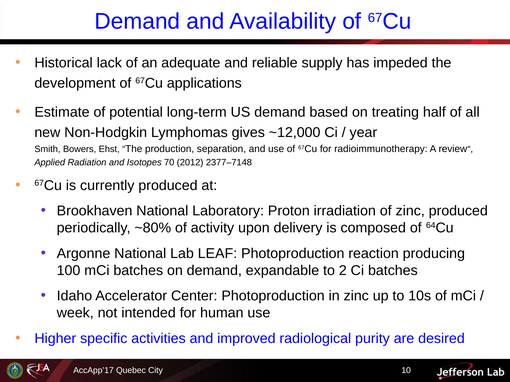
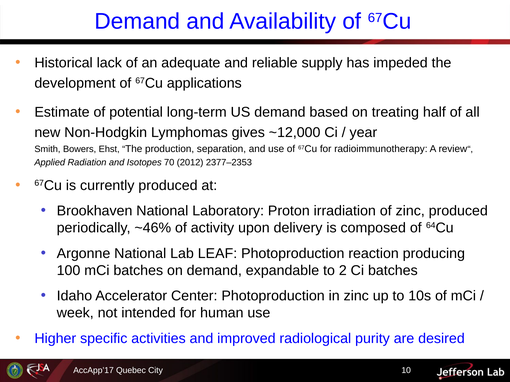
2377–7148: 2377–7148 -> 2377–2353 (229, 163)
~80%: ~80% -> ~46% (153, 228)
